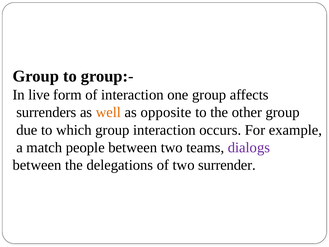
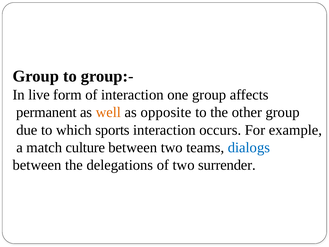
surrenders: surrenders -> permanent (46, 112)
which group: group -> sports (113, 130)
people: people -> culture (85, 147)
dialogs colour: purple -> blue (249, 147)
